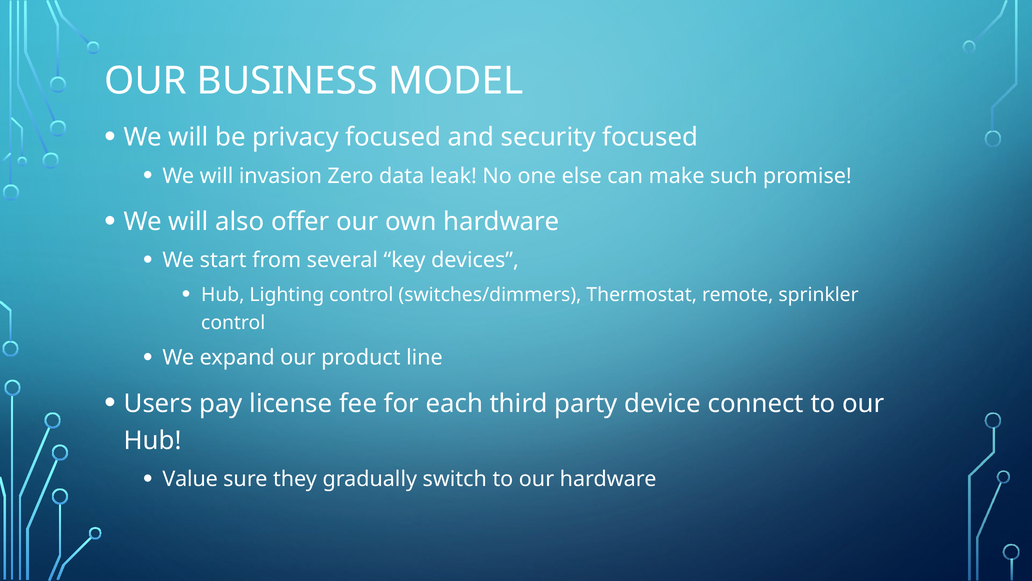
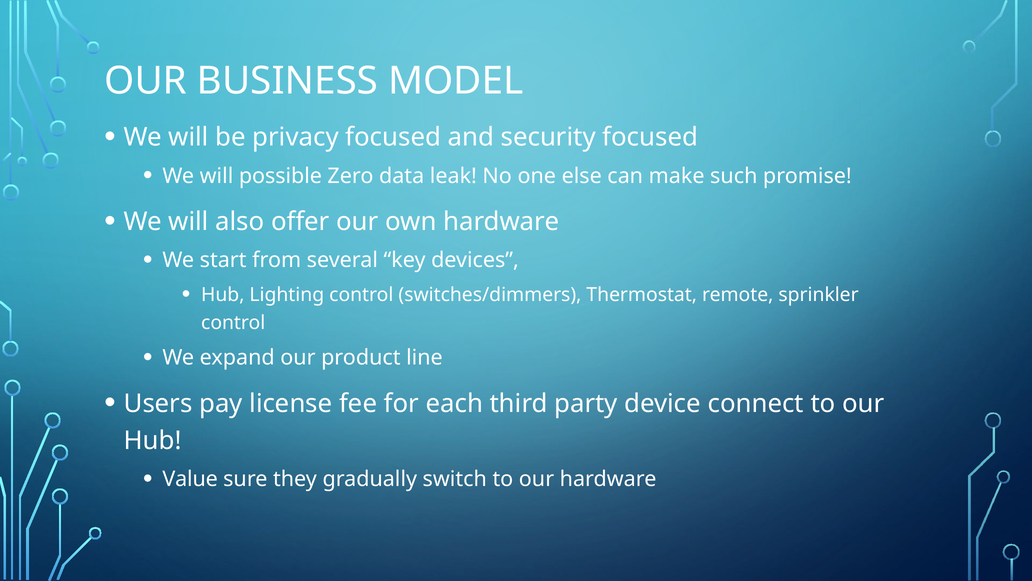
invasion: invasion -> possible (280, 176)
